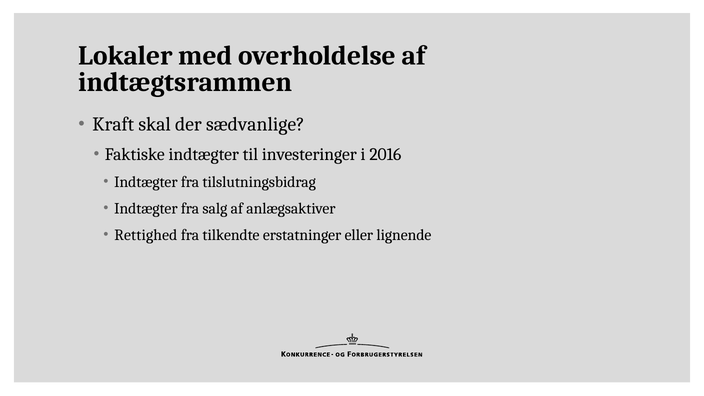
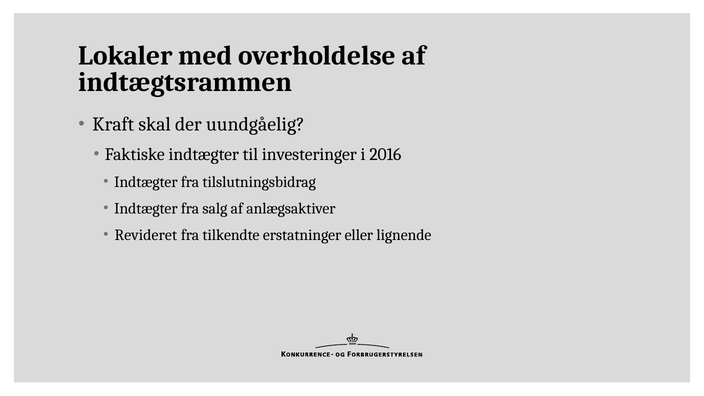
sædvanlige: sædvanlige -> uundgåelig (255, 124)
Rettighed: Rettighed -> Revideret (146, 235)
